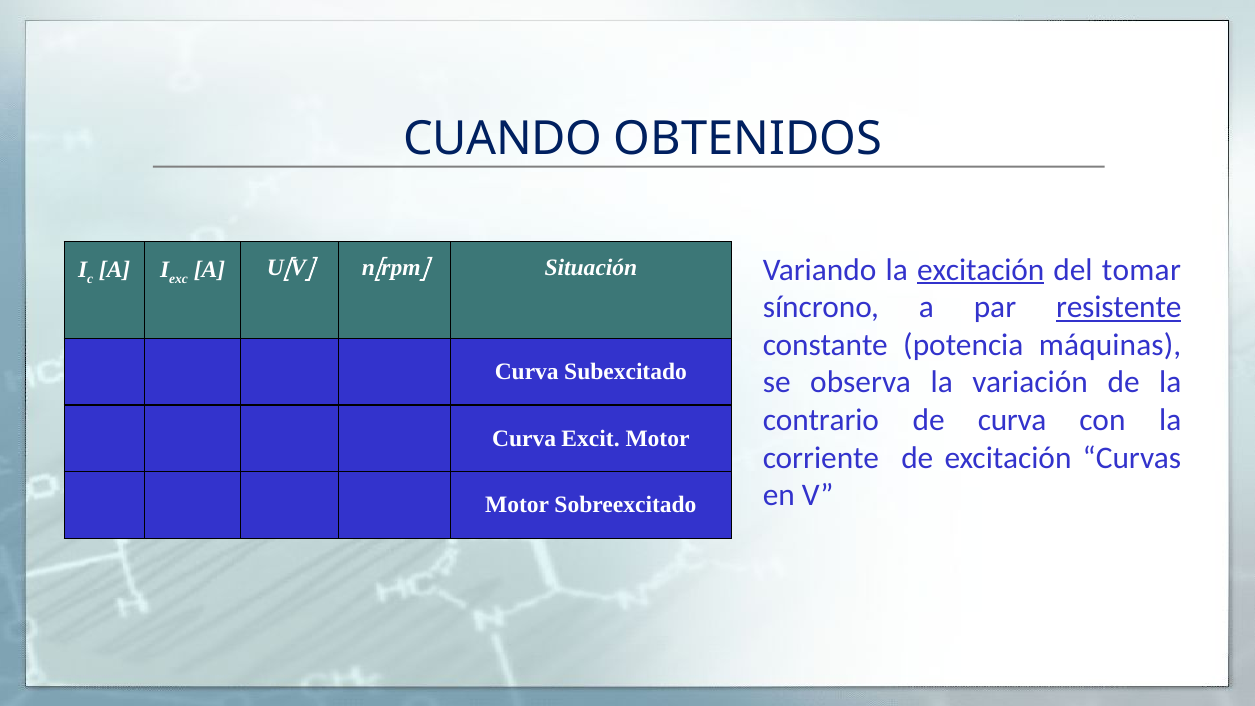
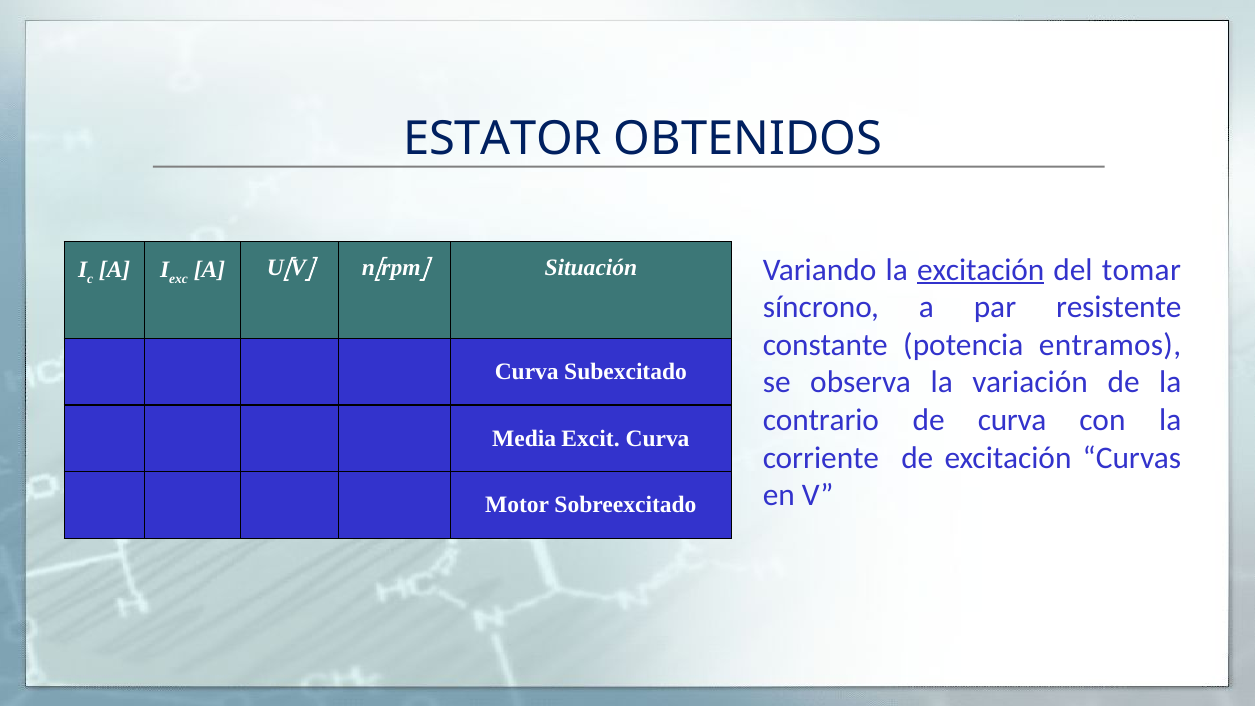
CUANDO: CUANDO -> ESTATOR (503, 139)
resistente underline: present -> none (1119, 307)
máquinas: máquinas -> entramos (1110, 345)
Curva: Curva -> Media (524, 439)
Excit Motor: Motor -> Curva (658, 439)
